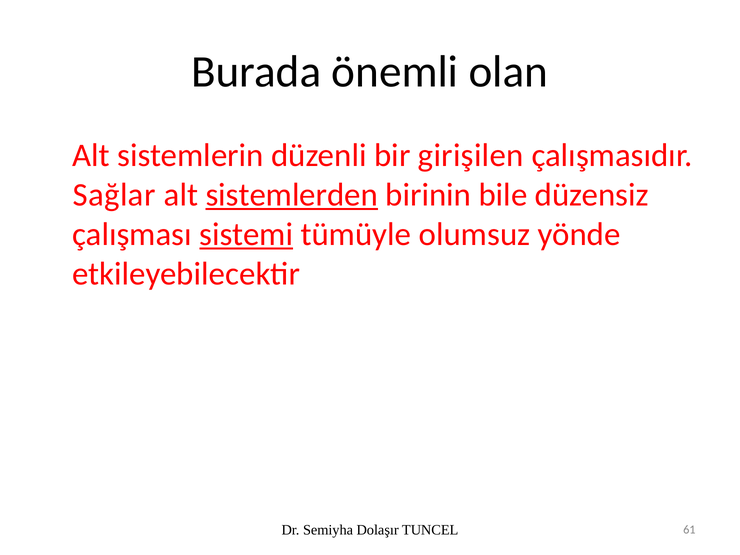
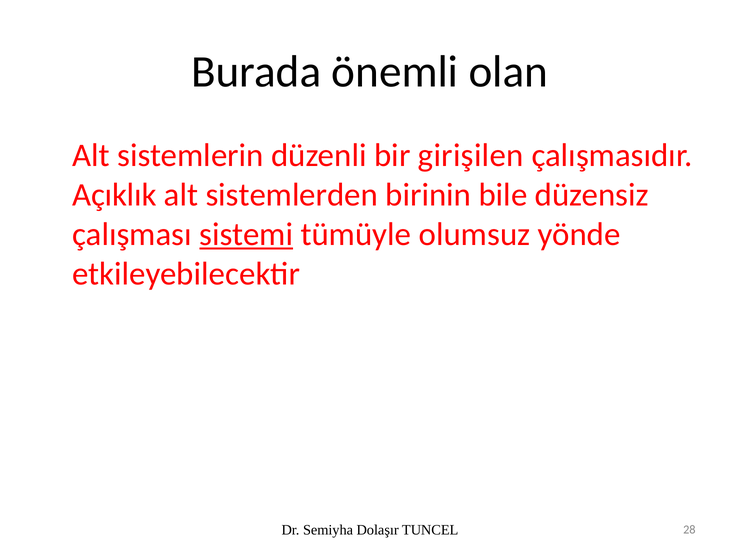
Sağlar: Sağlar -> Açıklık (114, 195)
sistemlerden underline: present -> none (292, 195)
61: 61 -> 28 (689, 530)
